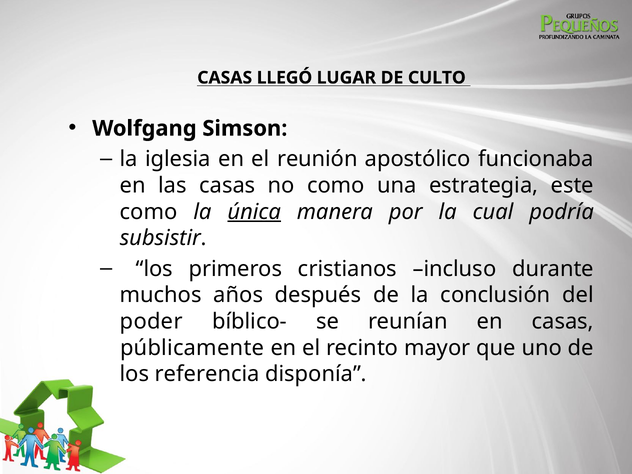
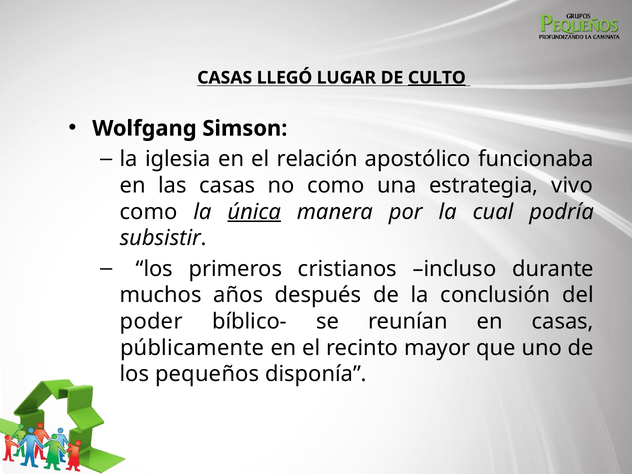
CULTO underline: none -> present (437, 78)
reunión: reunión -> relación (317, 159)
este: este -> vivo (572, 185)
referencia: referencia -> pequeños (207, 374)
